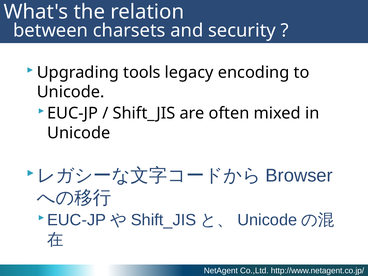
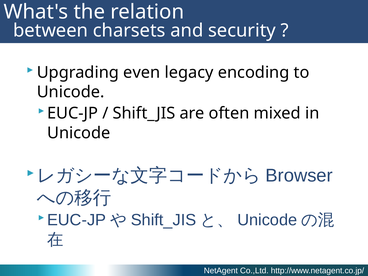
tools: tools -> even (142, 72)
